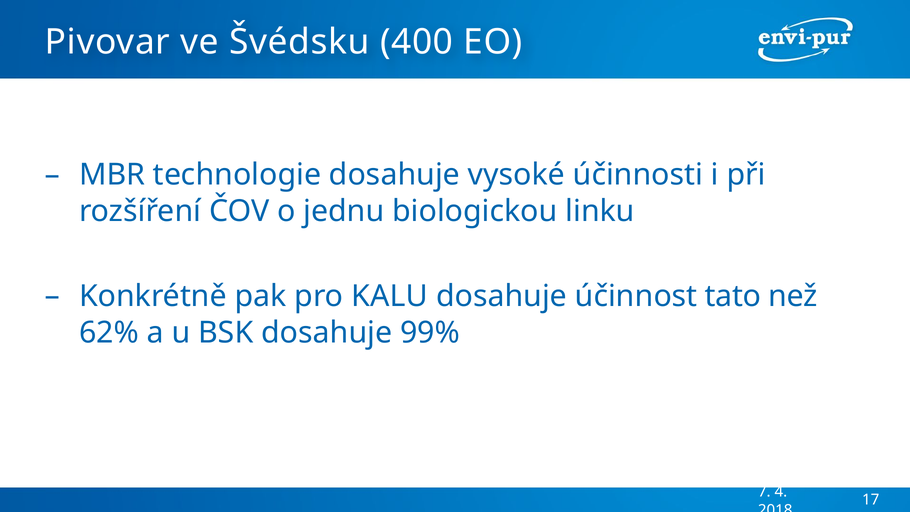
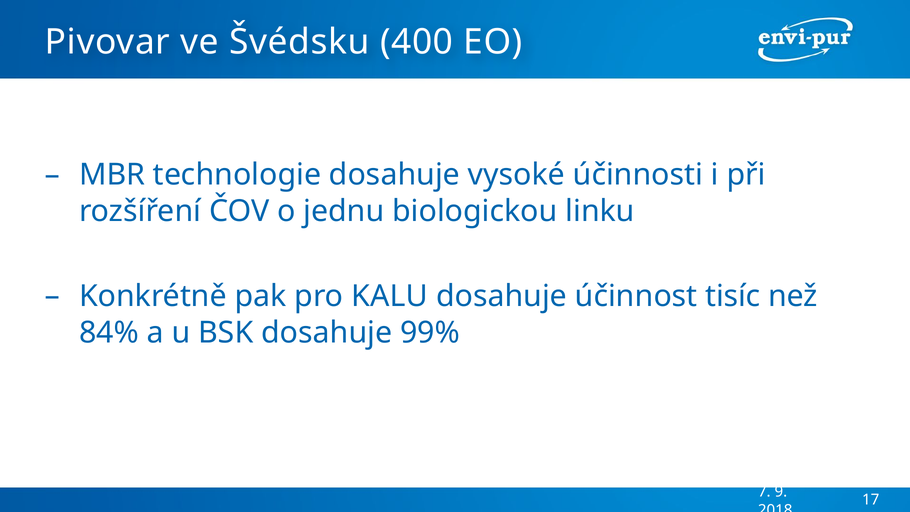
tato: tato -> tisíc (733, 296)
62%: 62% -> 84% (109, 333)
4: 4 -> 9 (781, 492)
